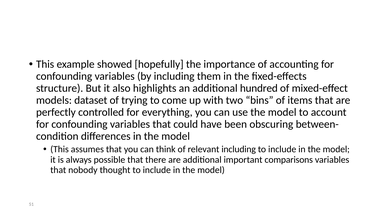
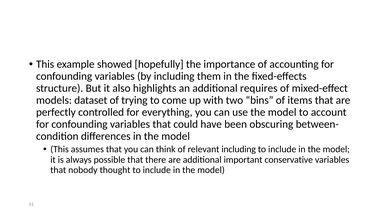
hundred: hundred -> requires (259, 88)
comparisons: comparisons -> conservative (289, 159)
